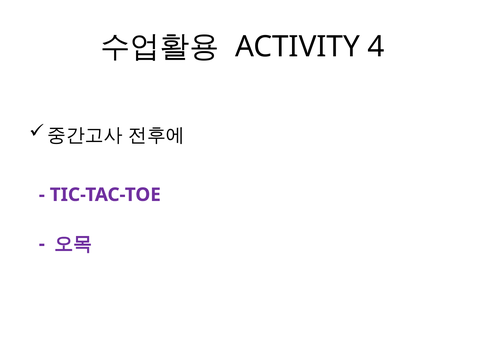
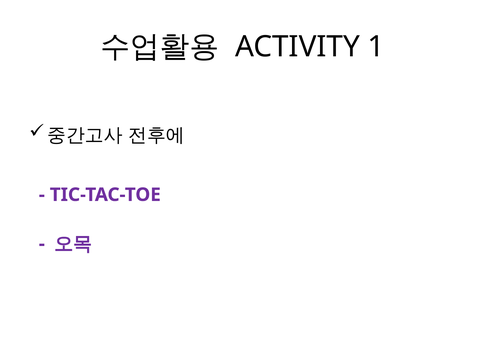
4: 4 -> 1 (376, 47)
